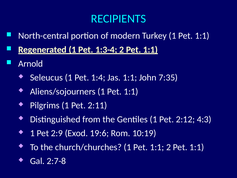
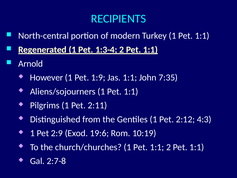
Seleucus: Seleucus -> However (47, 77)
1:4: 1:4 -> 1:9 (98, 77)
